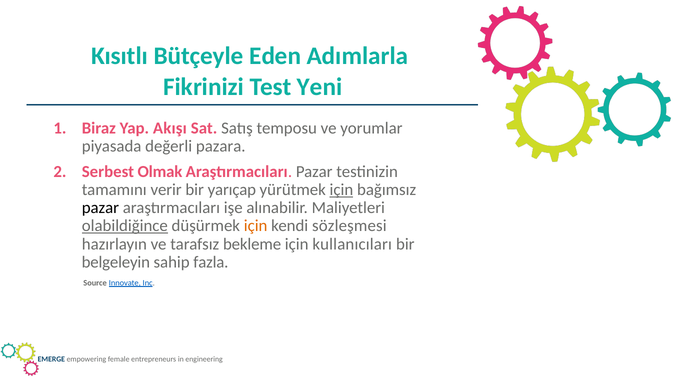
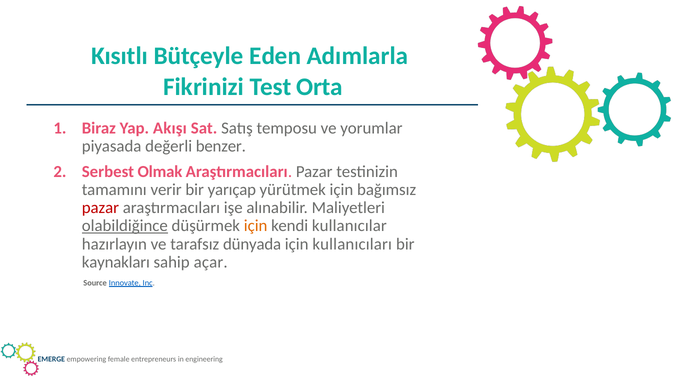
Yeni: Yeni -> Orta (320, 87)
pazara: pazara -> benzer (221, 147)
için underline: present -> none (341, 190)
pazar colour: black -> red (100, 208)
sözleşmesi: sözleşmesi -> kullanıcılar (349, 226)
bekleme: bekleme -> dünyada (252, 244)
belgeleyin: belgeleyin -> kaynakları (116, 263)
fazla: fazla -> açar (211, 263)
